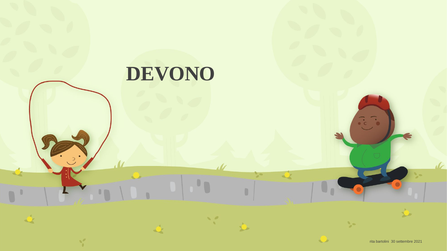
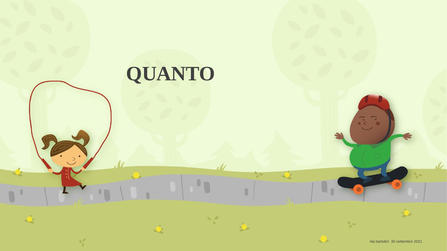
DEVONO: DEVONO -> QUANTO (171, 74)
